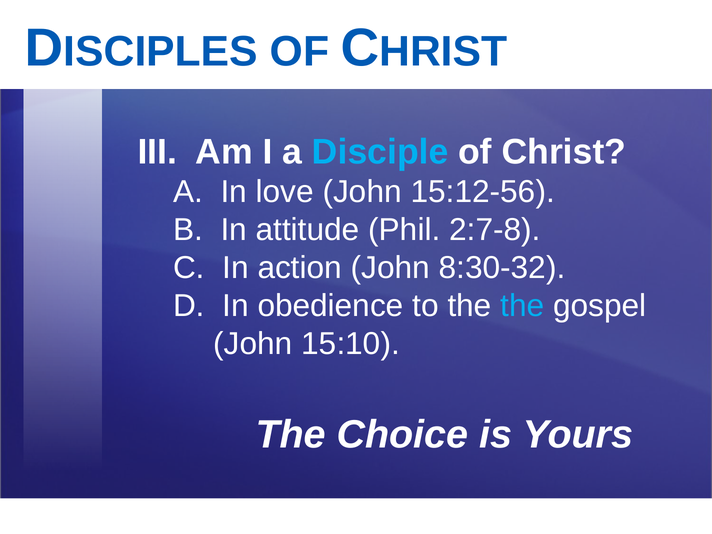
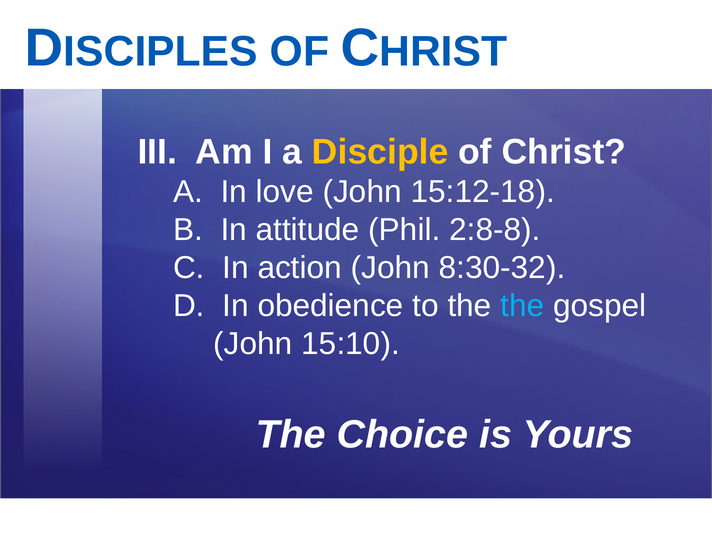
Disciple colour: light blue -> yellow (380, 152)
15:12-56: 15:12-56 -> 15:12-18 (483, 192)
2:7-8: 2:7-8 -> 2:8-8 (495, 230)
